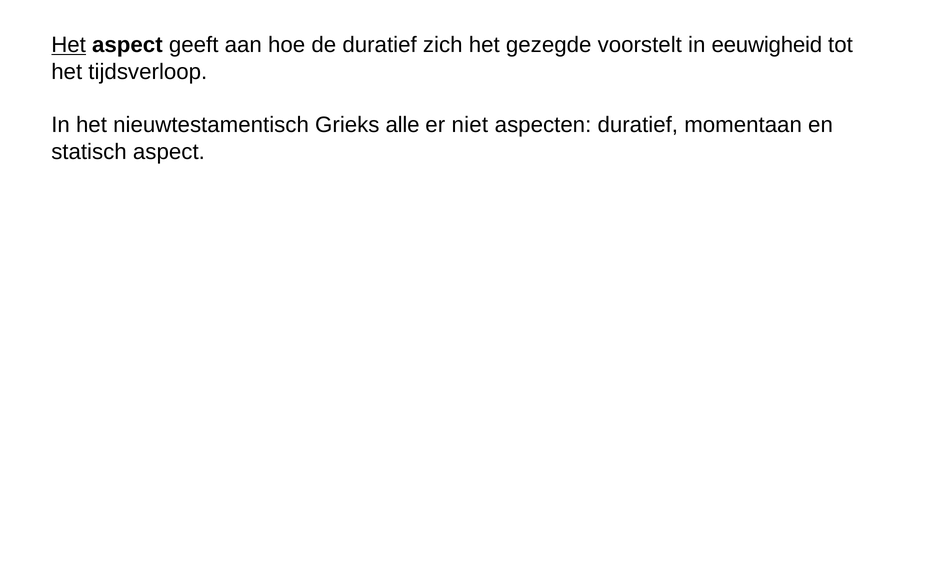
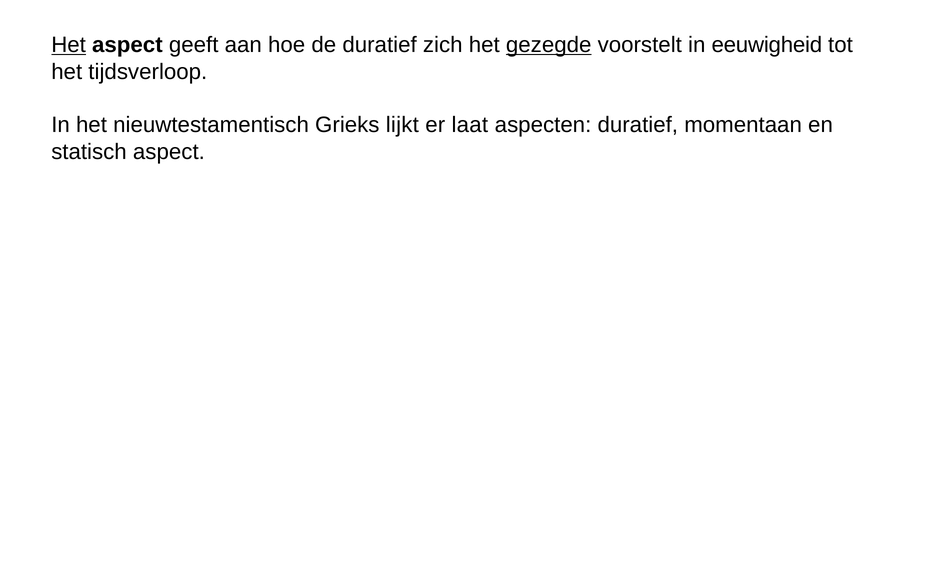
gezegde underline: none -> present (549, 45)
alle: alle -> lijkt (402, 125)
niet: niet -> laat (470, 125)
